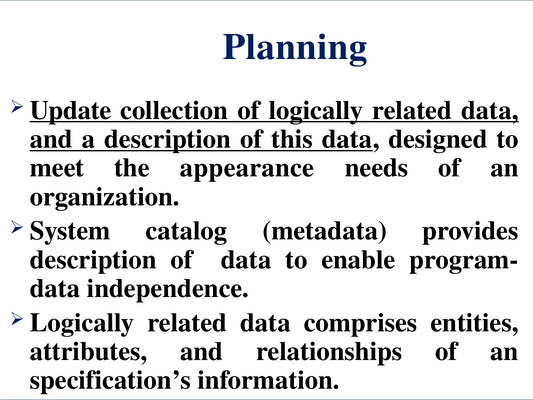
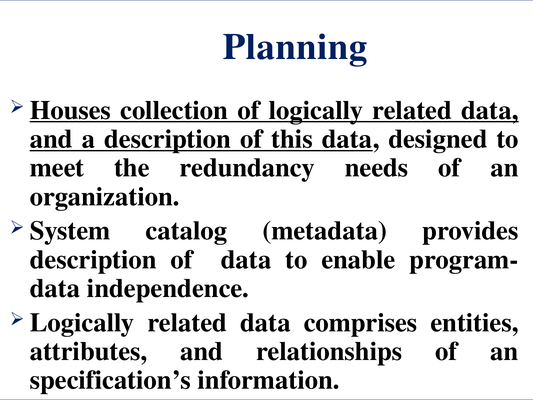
Update: Update -> Houses (70, 110)
appearance: appearance -> redundancy (247, 168)
